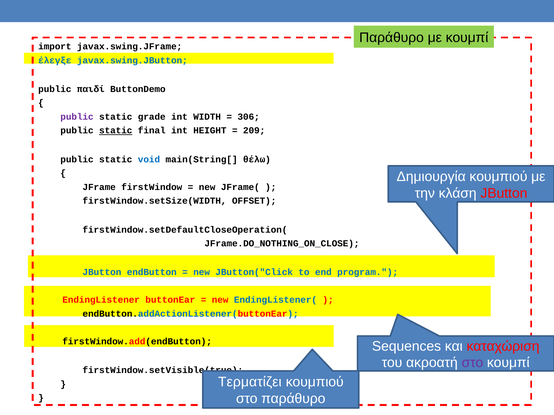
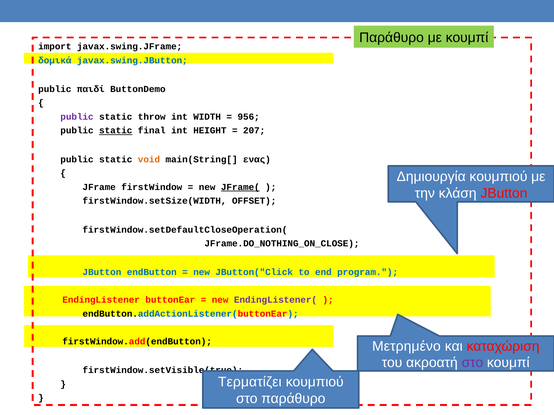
έλεγξε: έλεγξε -> δομικά (55, 60)
grade: grade -> throw (152, 117)
306: 306 -> 956 (249, 117)
209: 209 -> 207 (254, 131)
void colour: blue -> orange (149, 160)
θέλω: θέλω -> ενας (257, 160)
JFrame( underline: none -> present (240, 187)
EndingListener( colour: blue -> purple (275, 300)
Sequences: Sequences -> Μετρημένο (406, 347)
